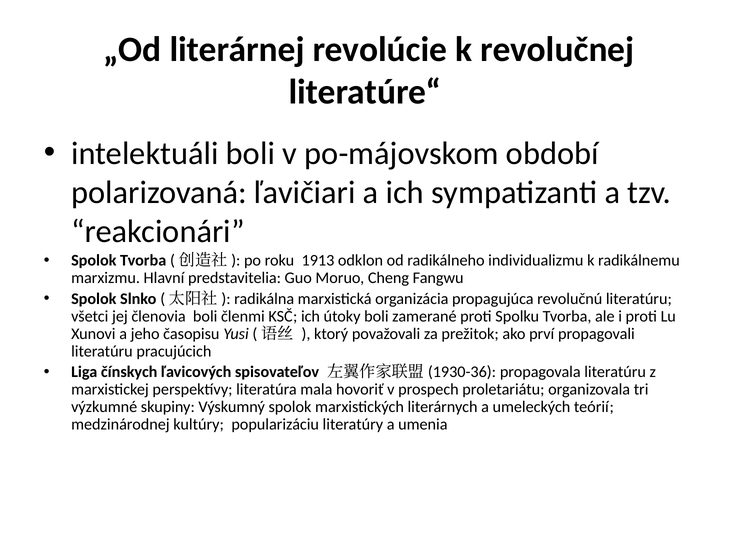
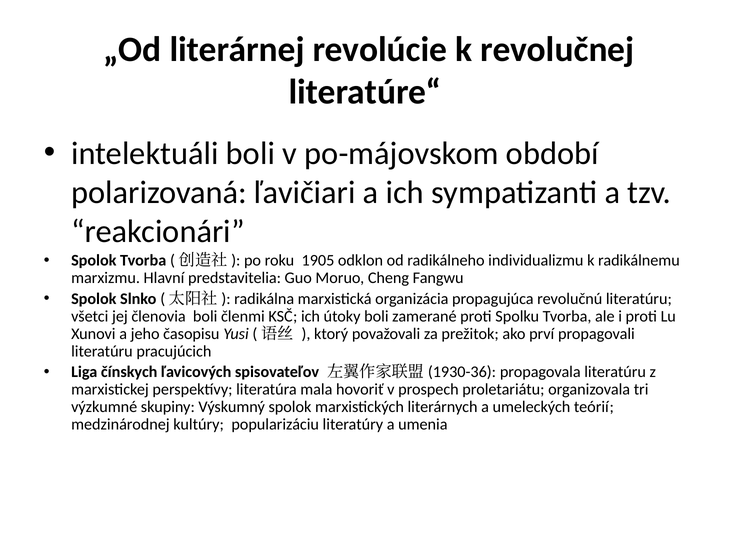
1913: 1913 -> 1905 (318, 260)
